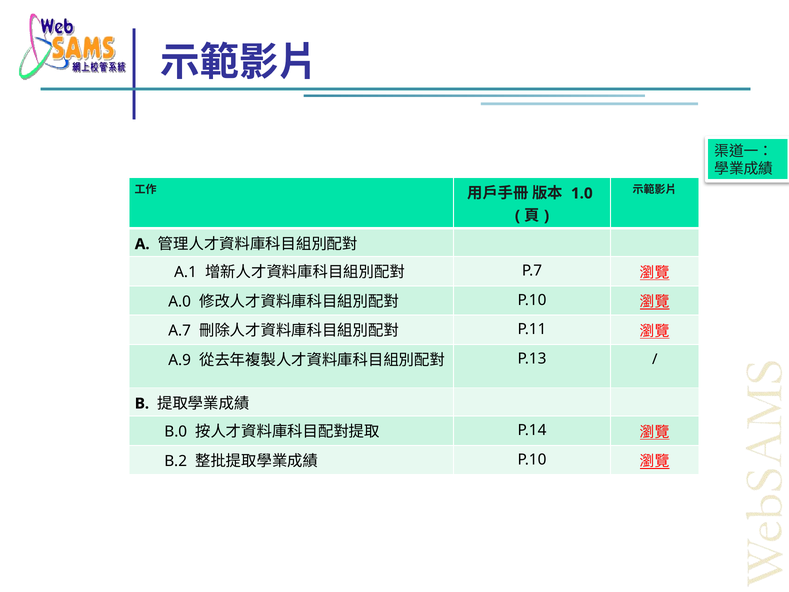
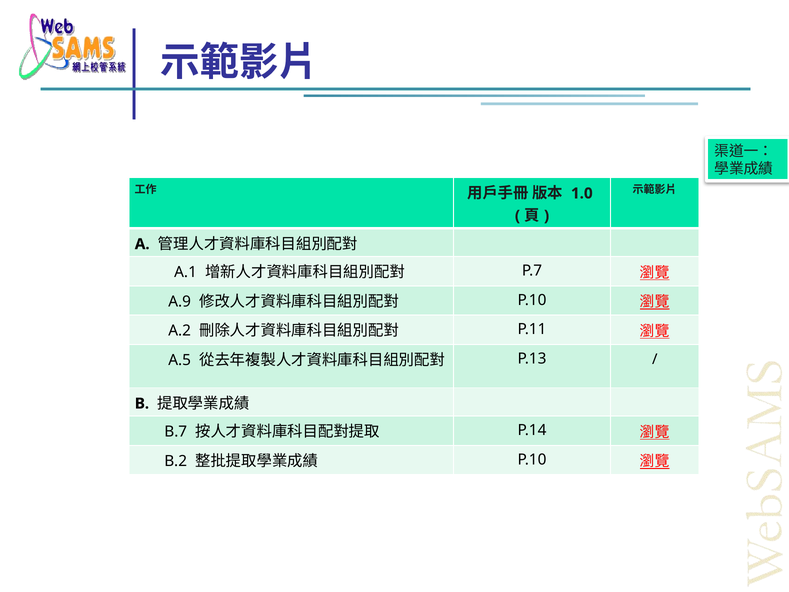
A.0: A.0 -> A.9 (180, 301)
A.7: A.7 -> A.2 (180, 331)
A.9: A.9 -> A.5 (180, 360)
B.0: B.0 -> B.7 (176, 432)
